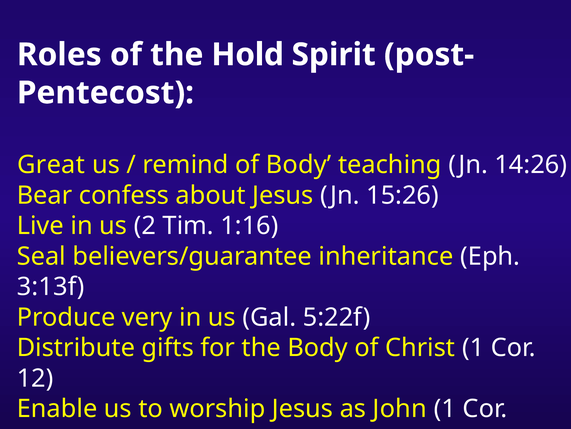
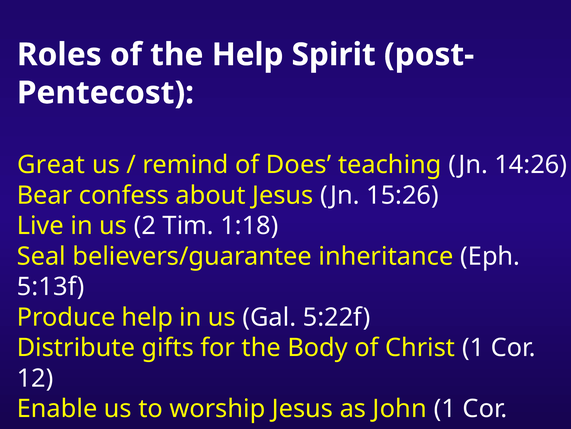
the Hold: Hold -> Help (248, 55)
of Body: Body -> Does (299, 165)
1:16: 1:16 -> 1:18 (249, 225)
3:13f: 3:13f -> 5:13f (51, 286)
Produce very: very -> help (147, 317)
